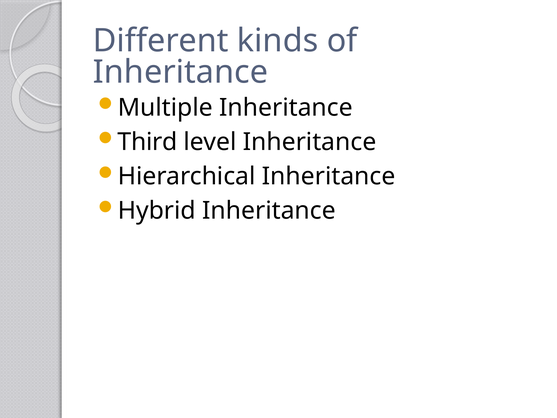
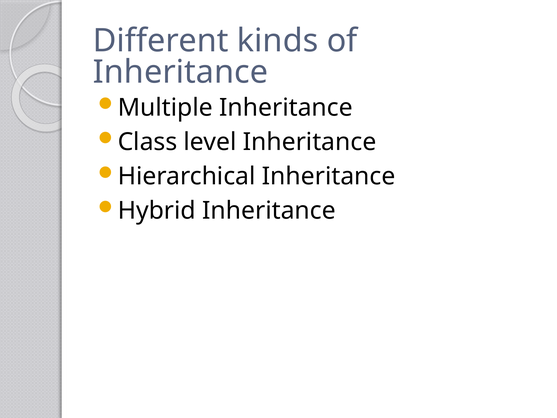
Third: Third -> Class (147, 142)
